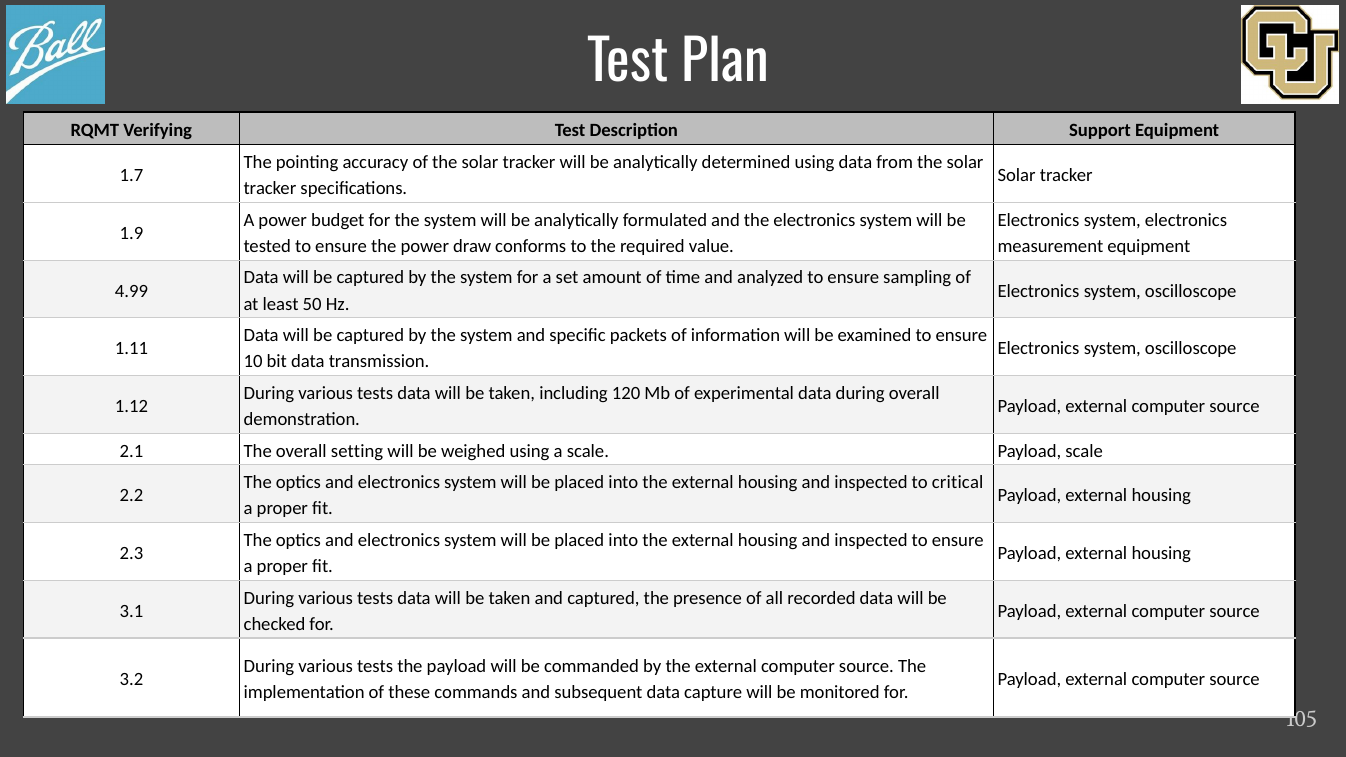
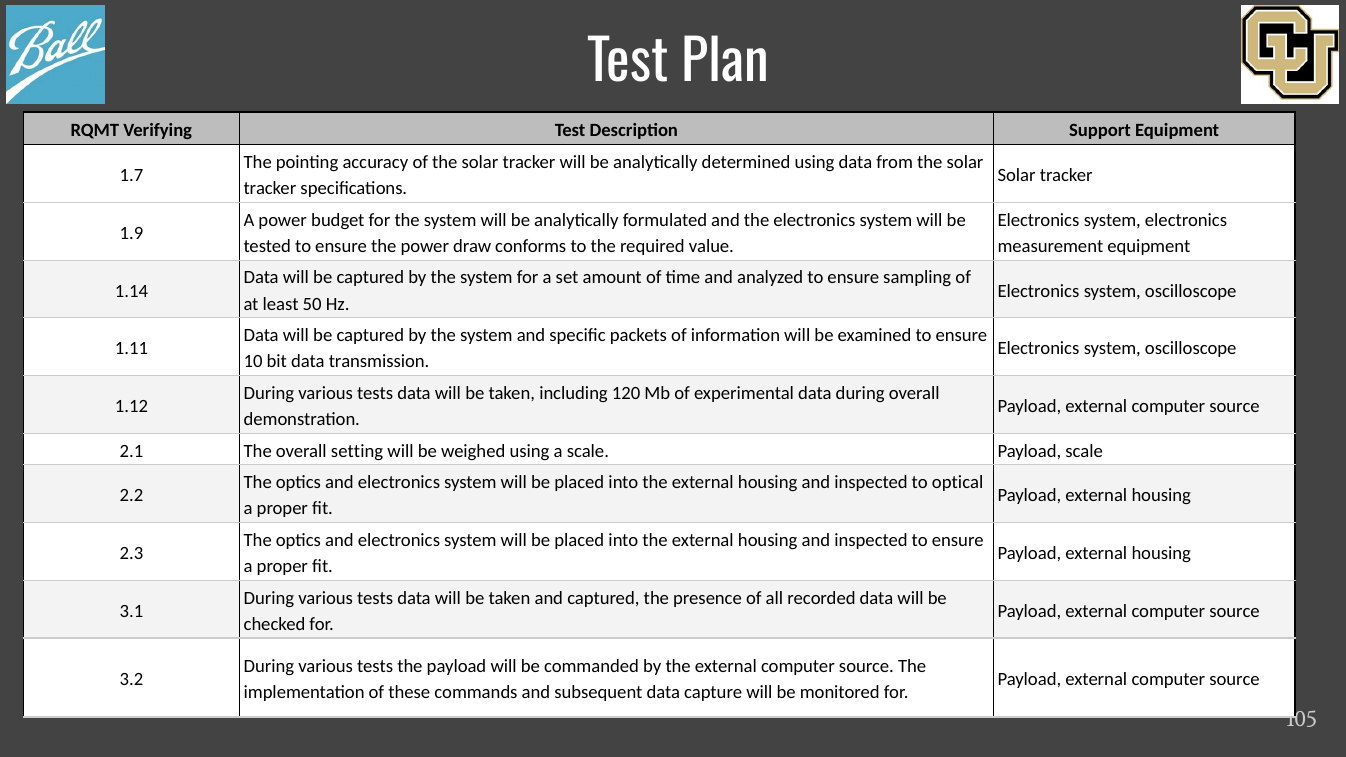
4.99: 4.99 -> 1.14 (131, 291)
critical: critical -> optical (958, 483)
